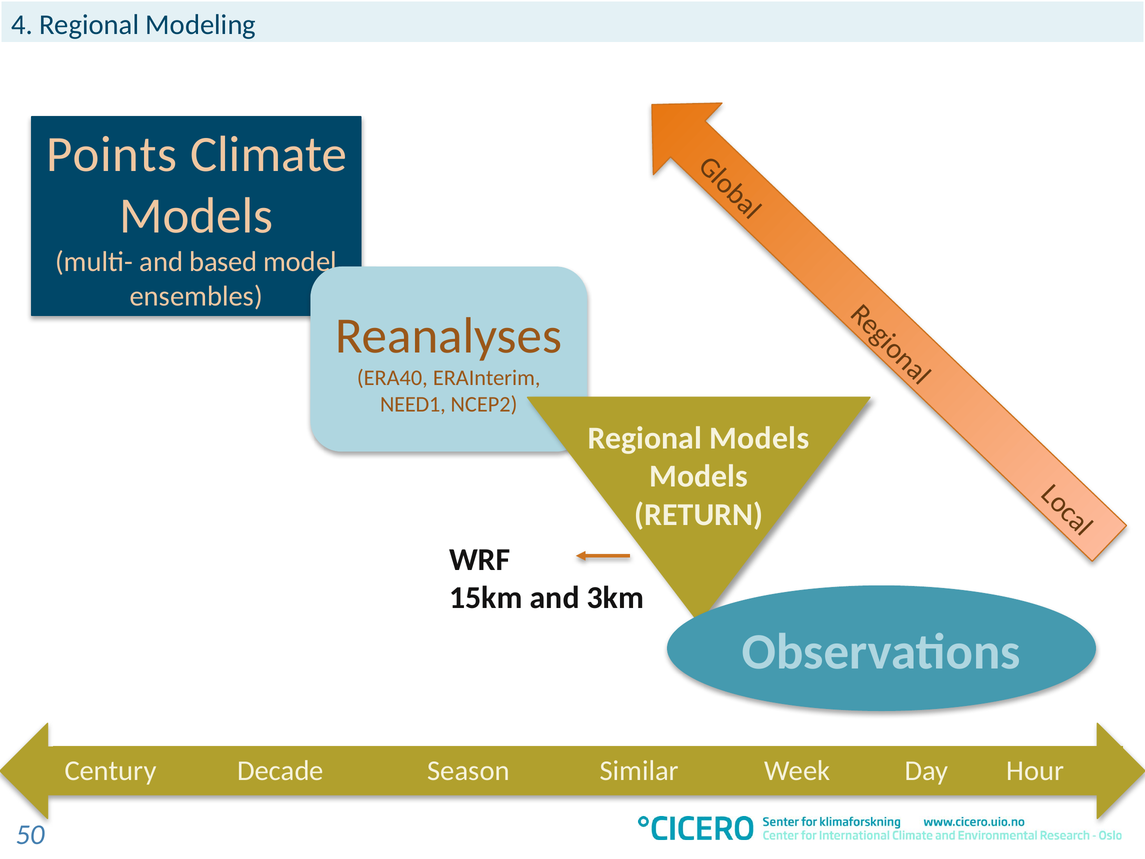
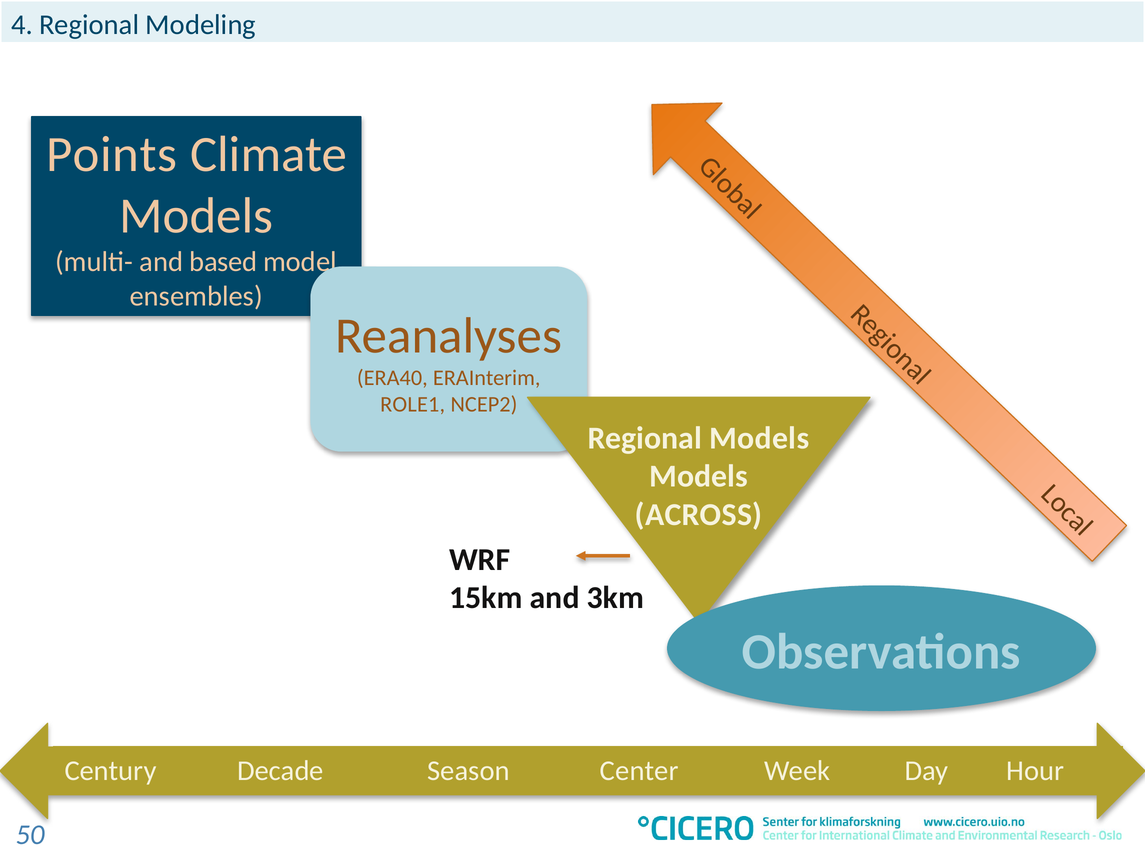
NEED1: NEED1 -> ROLE1 (413, 404)
RETURN: RETURN -> ACROSS (699, 514)
Similar: Similar -> Center (639, 771)
